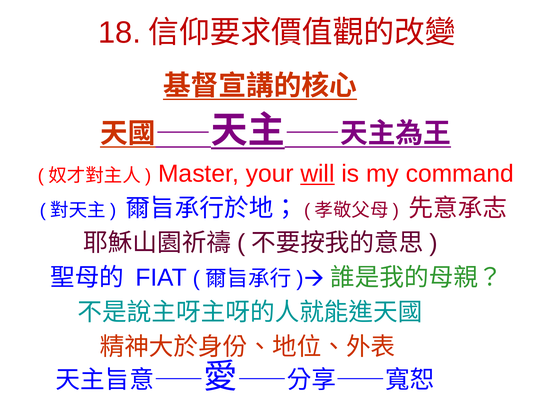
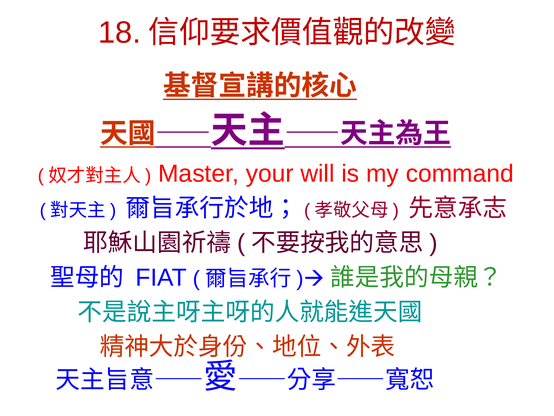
will underline: present -> none (318, 174)
